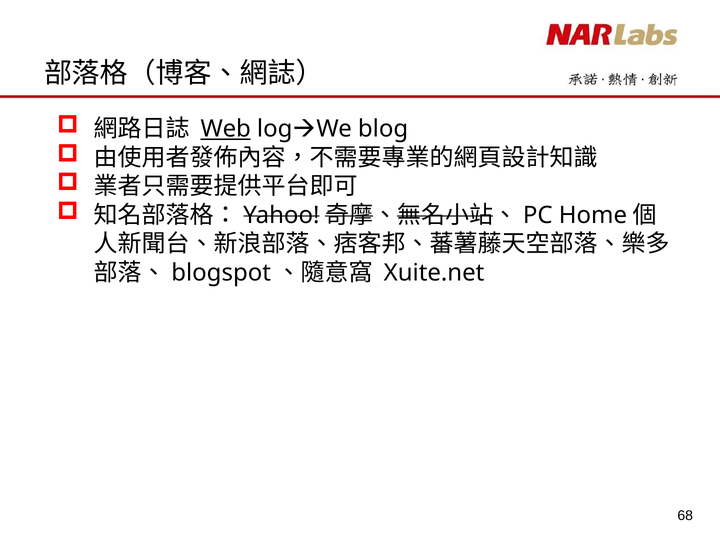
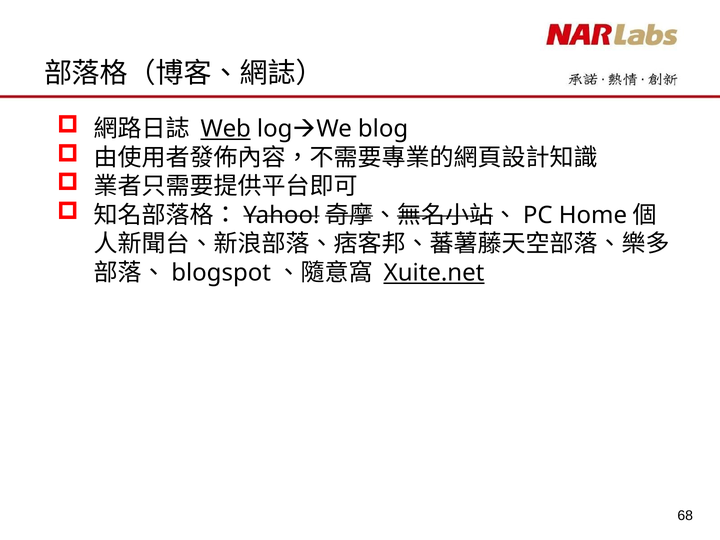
Xuite.net underline: none -> present (434, 273)
